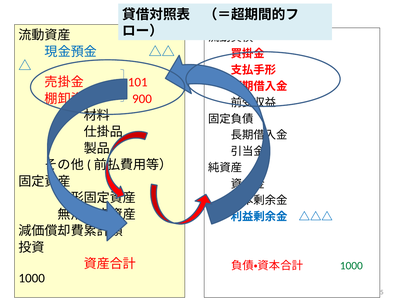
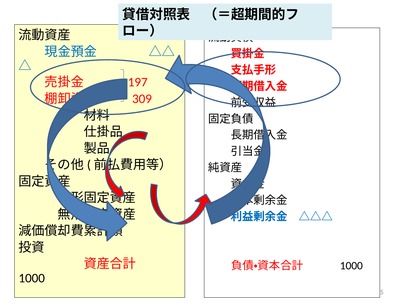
101: 101 -> 197 (138, 82)
900: 900 -> 309 (142, 99)
1000 colour: green -> black (351, 266)
